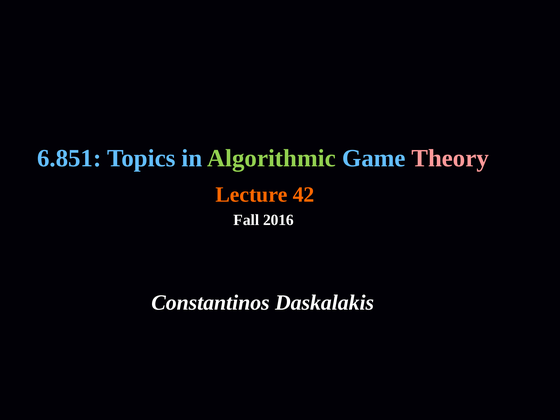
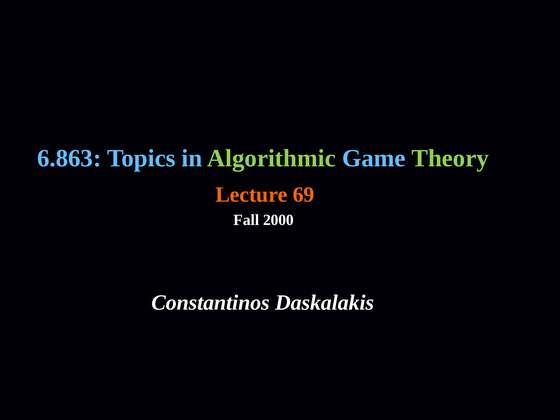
6.851: 6.851 -> 6.863 (69, 158)
Theory colour: pink -> light green (450, 158)
42: 42 -> 69 (304, 195)
2016: 2016 -> 2000 (278, 220)
